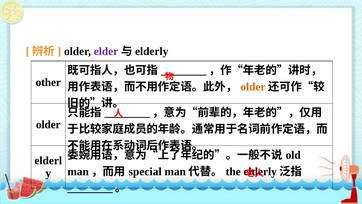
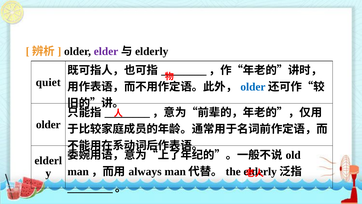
other: other -> quiet (48, 82)
older colour: orange -> blue (253, 87)
special: special -> always (145, 171)
